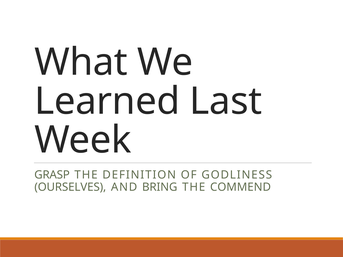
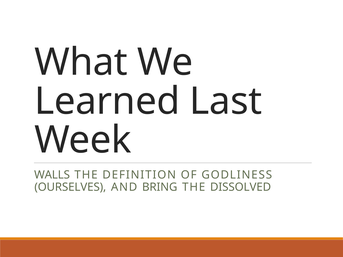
GRASP: GRASP -> WALLS (52, 175)
COMMEND: COMMEND -> DISSOLVED (241, 187)
